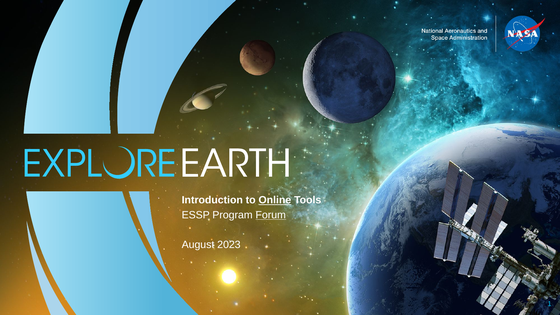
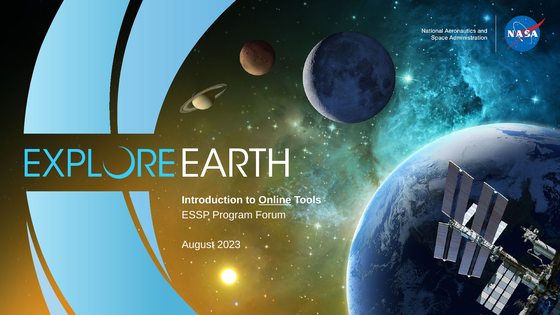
Forum underline: present -> none (271, 215)
